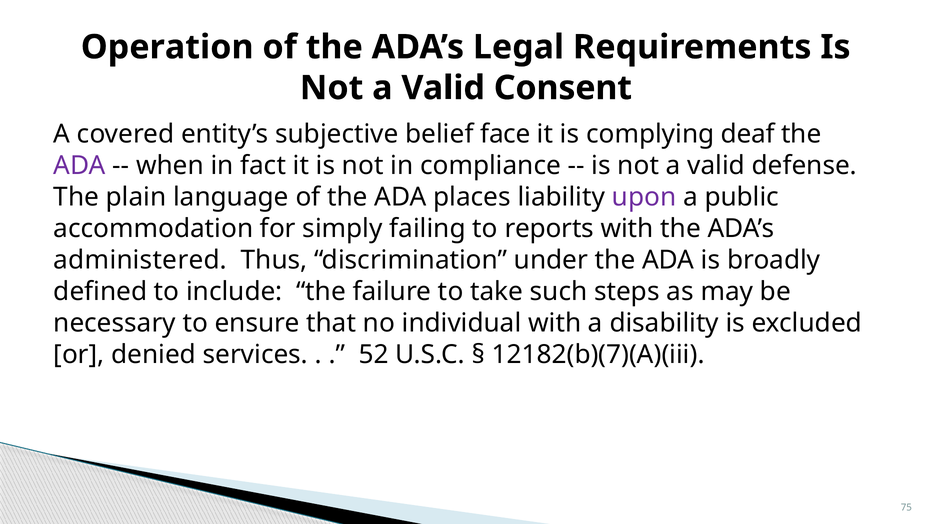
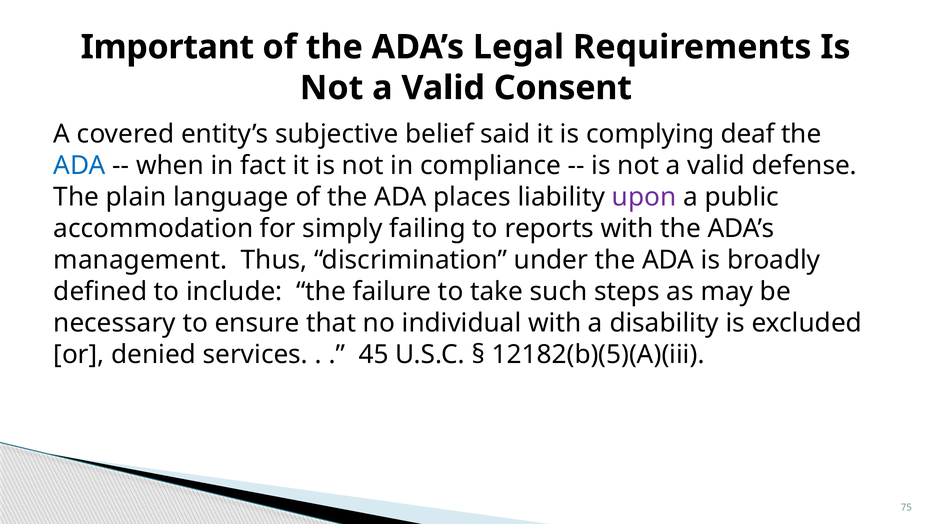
Operation: Operation -> Important (167, 47)
face: face -> said (505, 134)
ADA colour: purple -> blue (80, 166)
administered: administered -> management (140, 260)
52: 52 -> 45 (374, 355)
12182(b)(7)(A)(iii: 12182(b)(7)(A)(iii -> 12182(b)(5)(A)(iii (598, 355)
